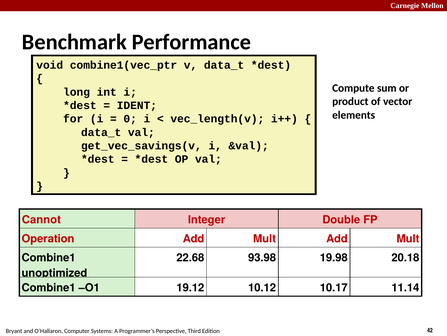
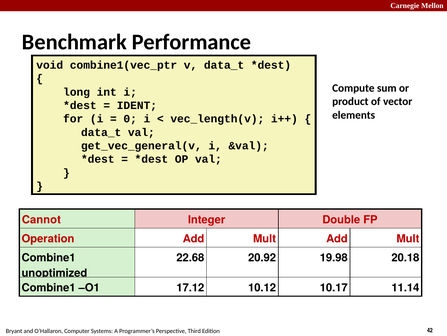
get_vec_savings(v: get_vec_savings(v -> get_vec_general(v (141, 145)
93.98: 93.98 -> 20.92 (262, 257)
19.12: 19.12 -> 17.12 (190, 287)
